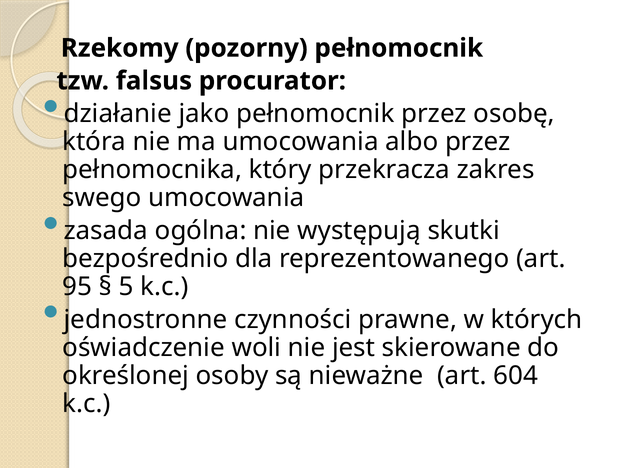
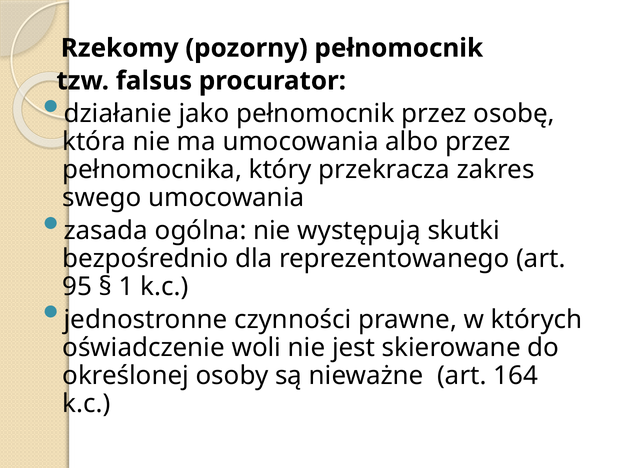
5: 5 -> 1 (126, 287)
604: 604 -> 164 (516, 376)
